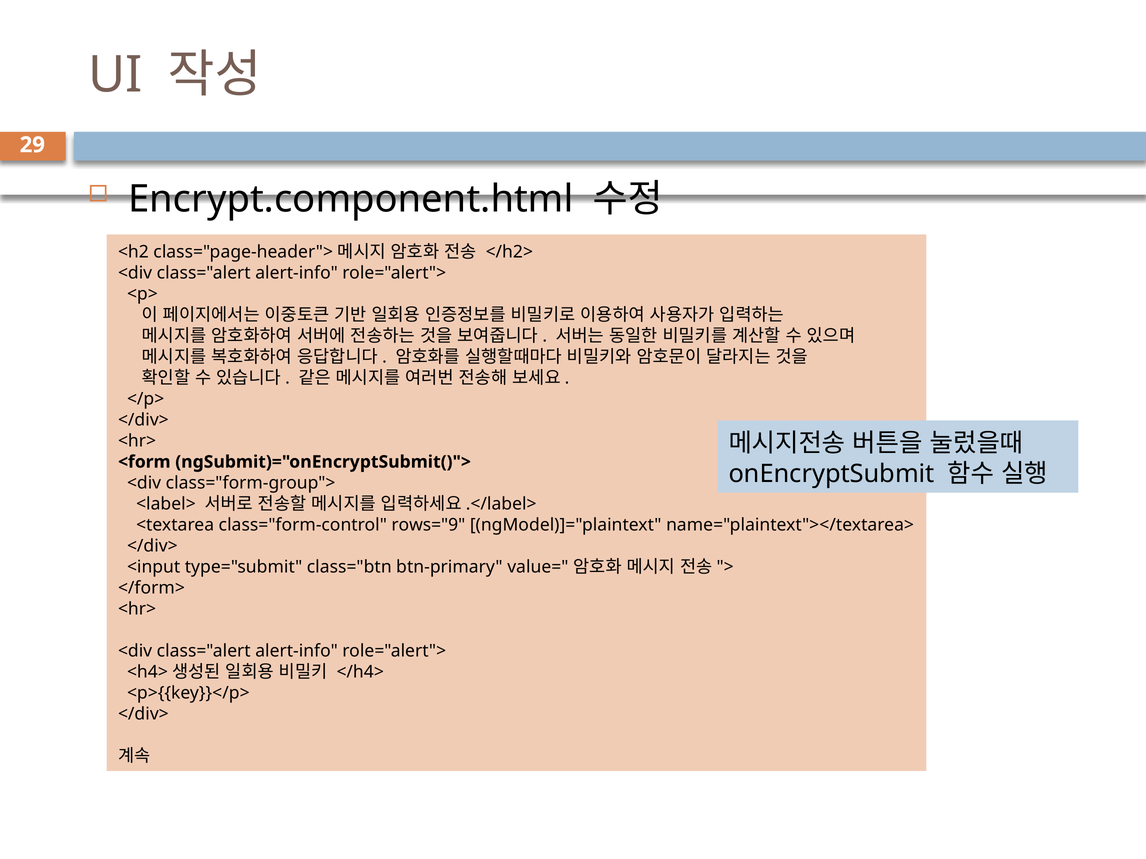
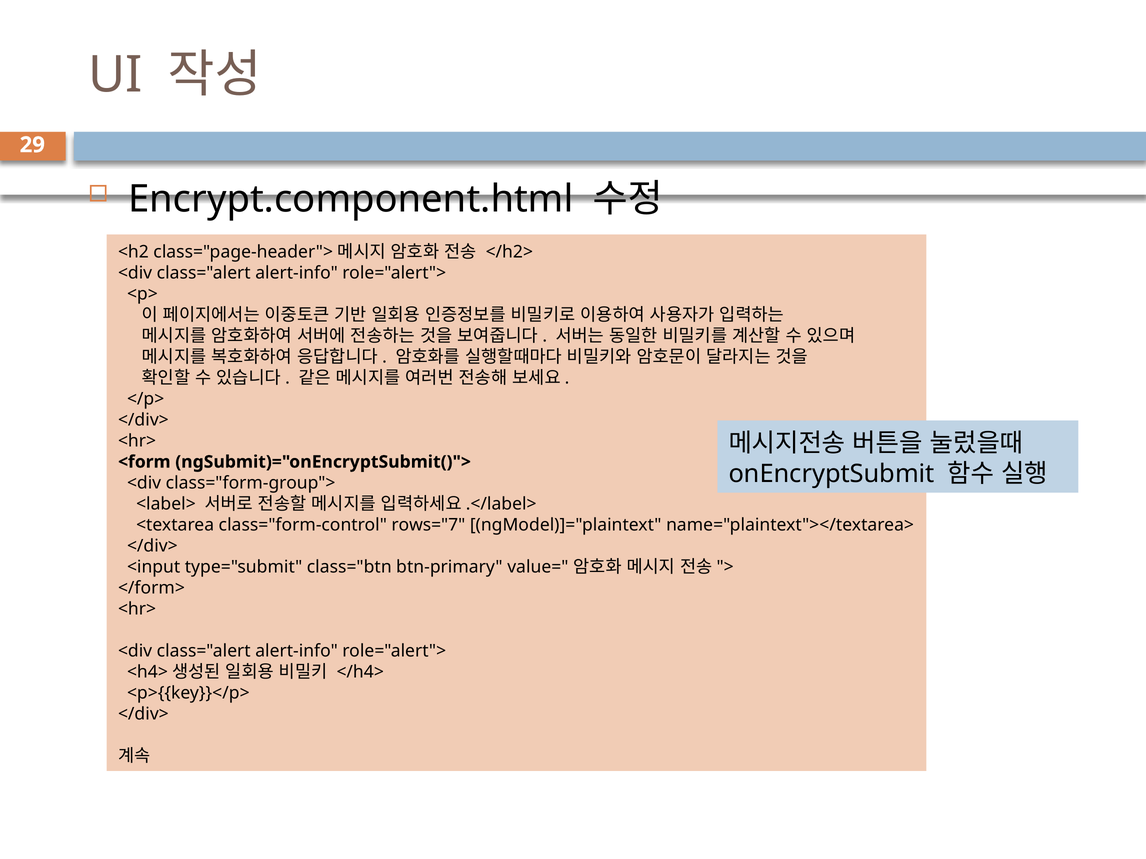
rows="9: rows="9 -> rows="7 (428, 525)
